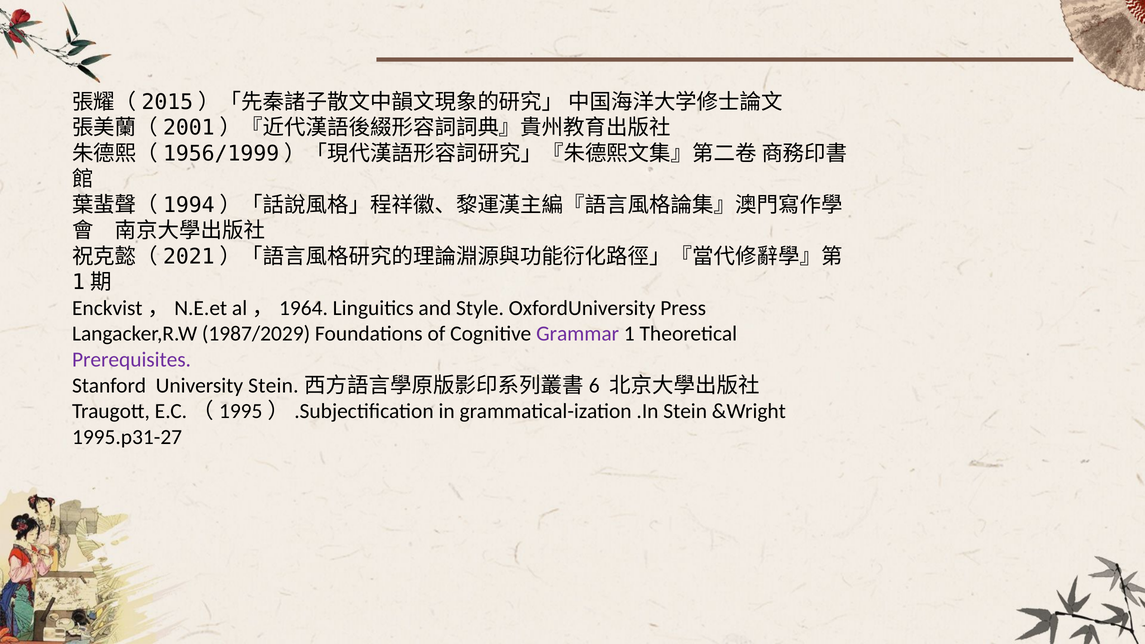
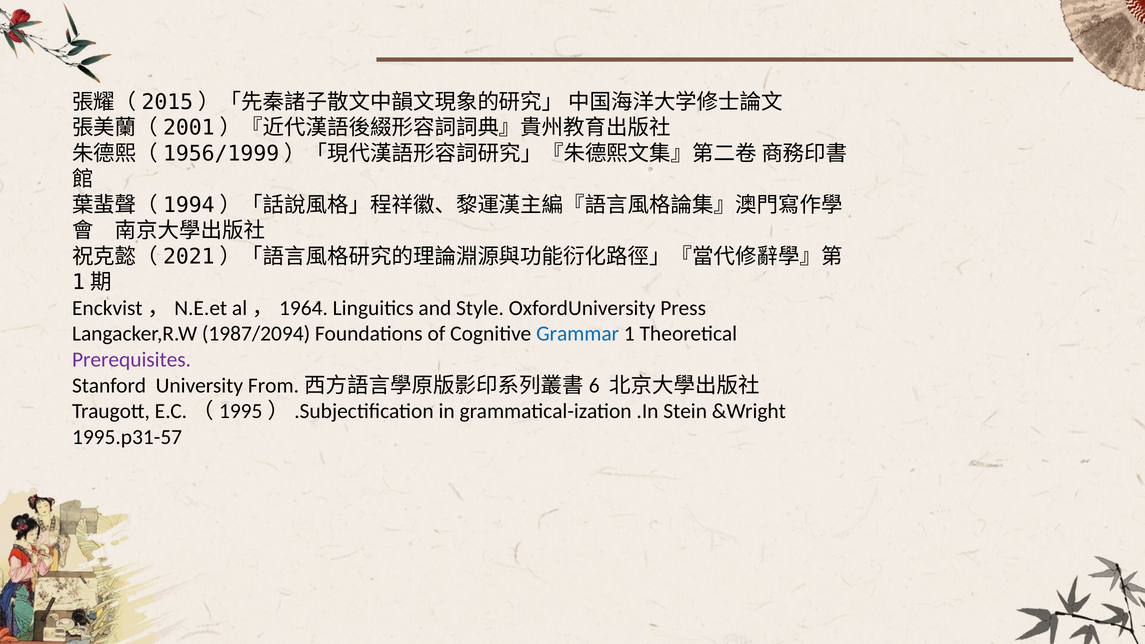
1987/2029: 1987/2029 -> 1987/2094 (256, 334)
Grammar colour: purple -> blue (578, 334)
University Stein: Stein -> From (274, 386)
1995.p31-27: 1995.p31-27 -> 1995.p31-57 (127, 437)
